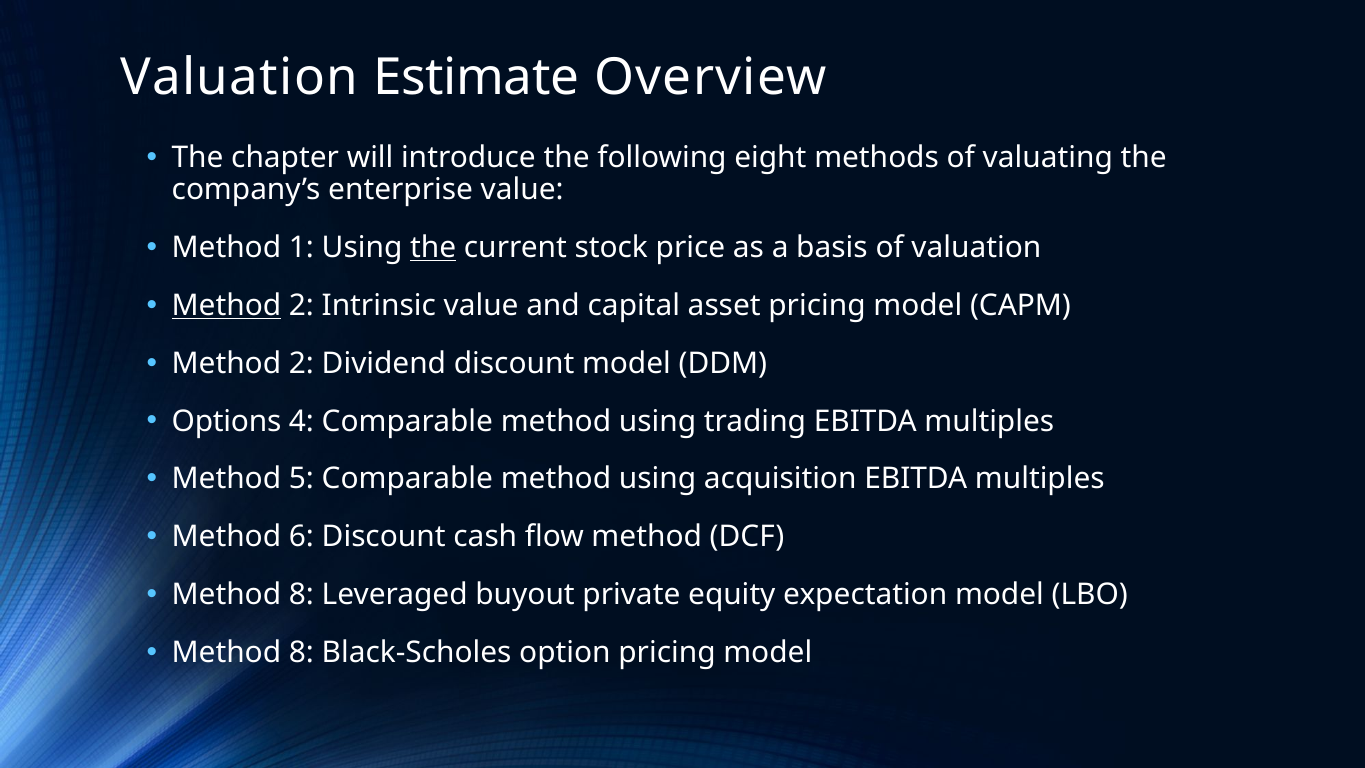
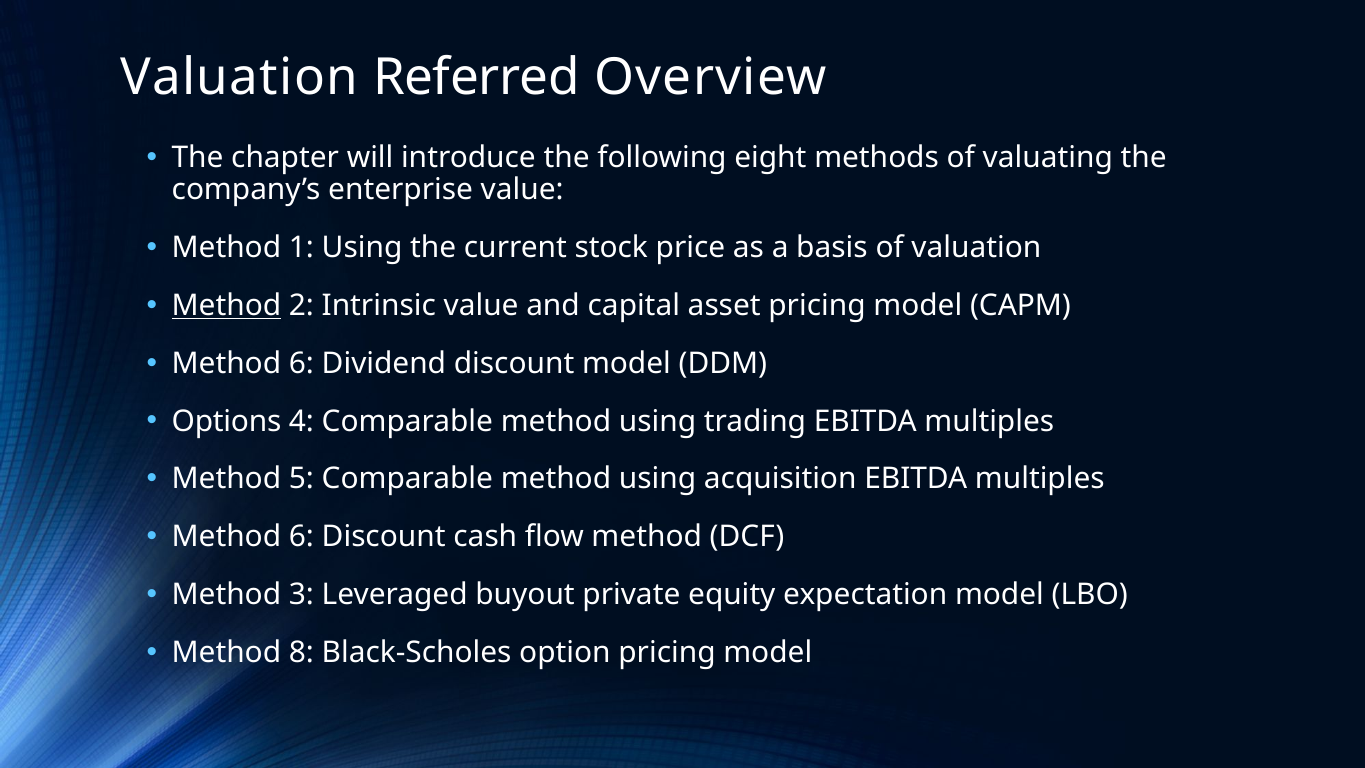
Estimate: Estimate -> Referred (476, 78)
the underline: present -> none (433, 248)
2: 2 -> 6 (301, 363)
8: 8 -> 3 (301, 595)
